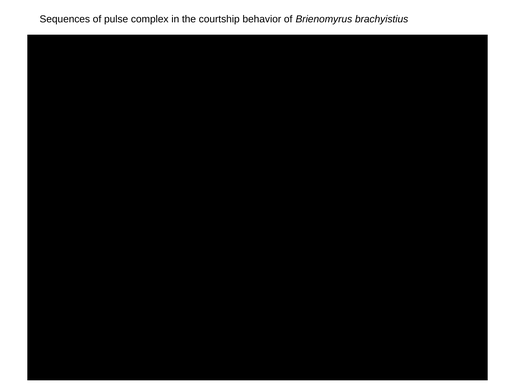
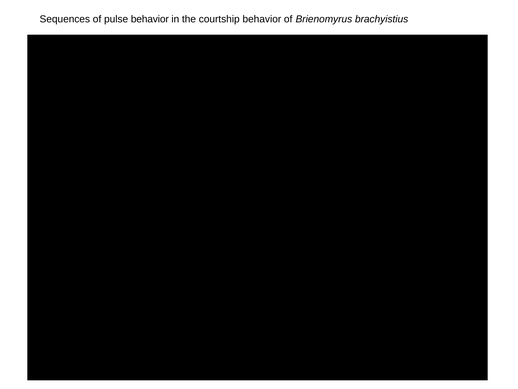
pulse complex: complex -> behavior (150, 19)
